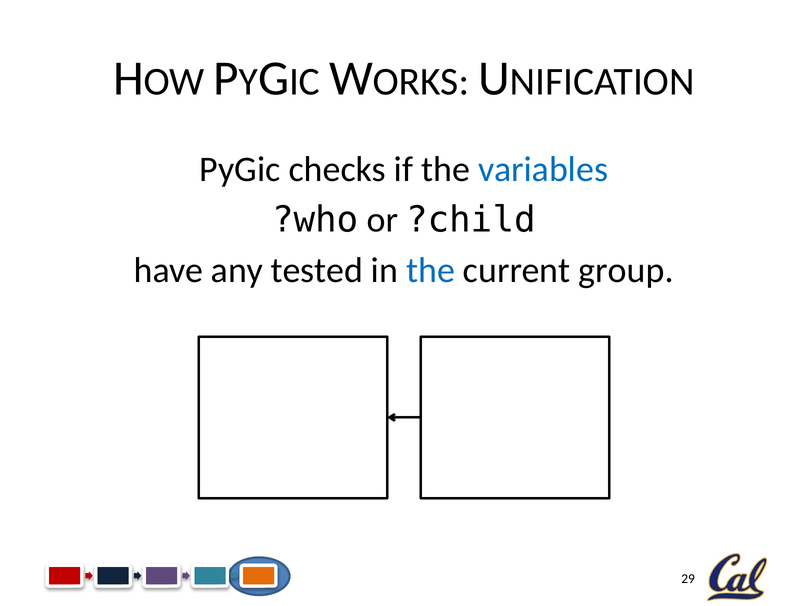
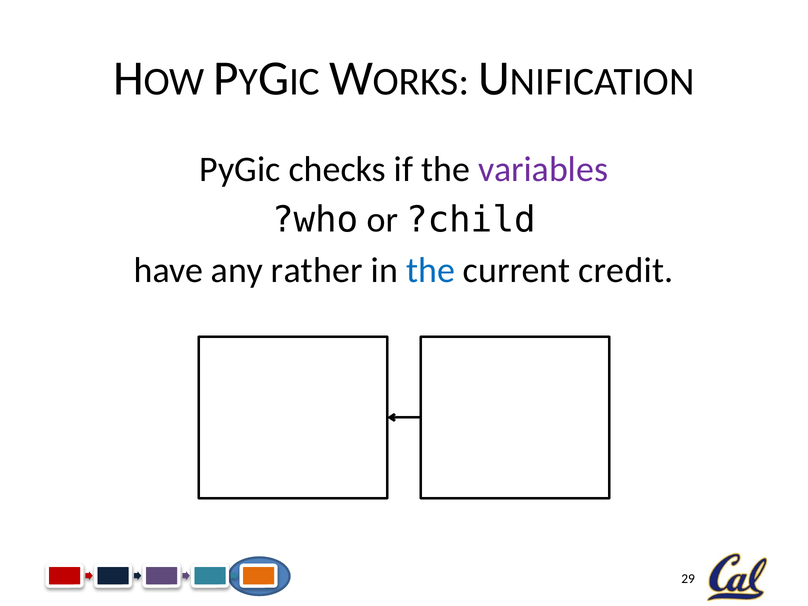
variables colour: blue -> purple (543, 170)
tested: tested -> rather (317, 270)
group: group -> credit (626, 270)
